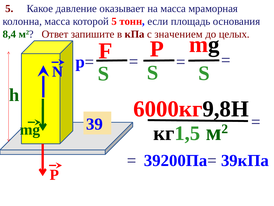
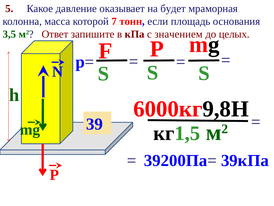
на масса: масса -> будет (173, 9)
которой 5: 5 -> 7 (114, 21)
8,4: 8,4 -> 3,5 (9, 34)
